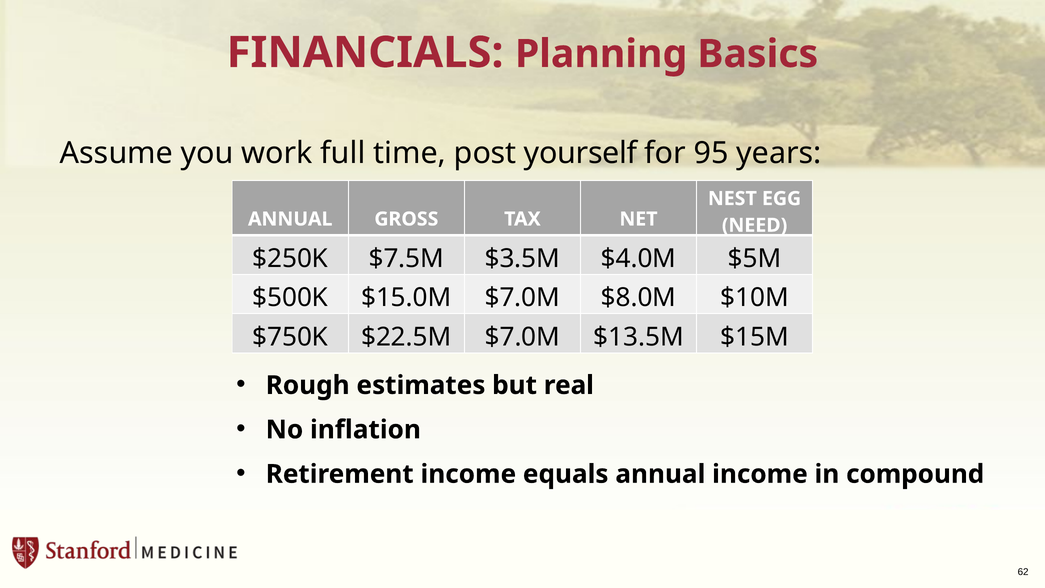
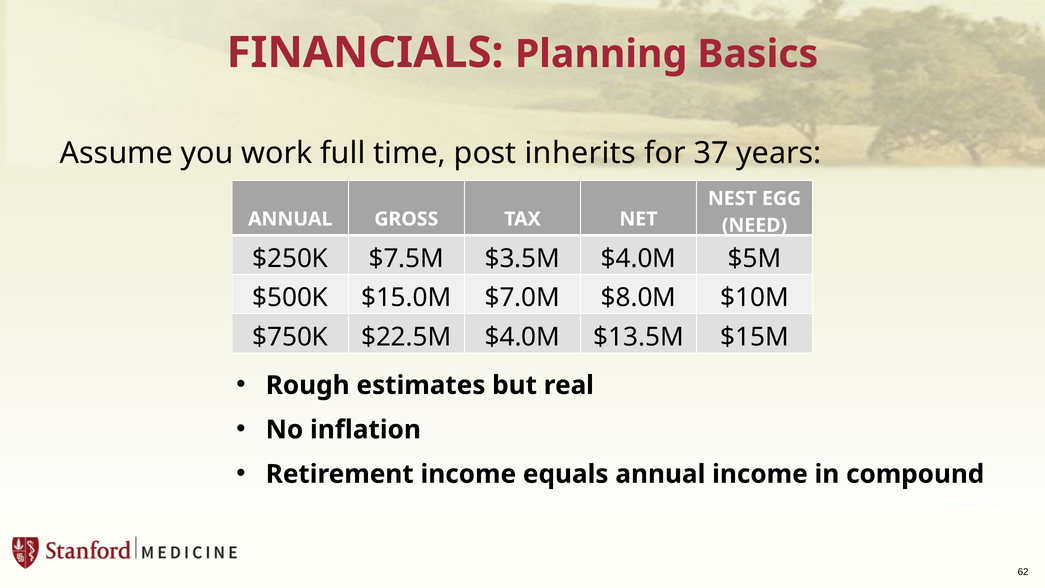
yourself: yourself -> inherits (580, 153)
95: 95 -> 37 (711, 153)
$22.5M $7.0M: $7.0M -> $4.0M (522, 337)
